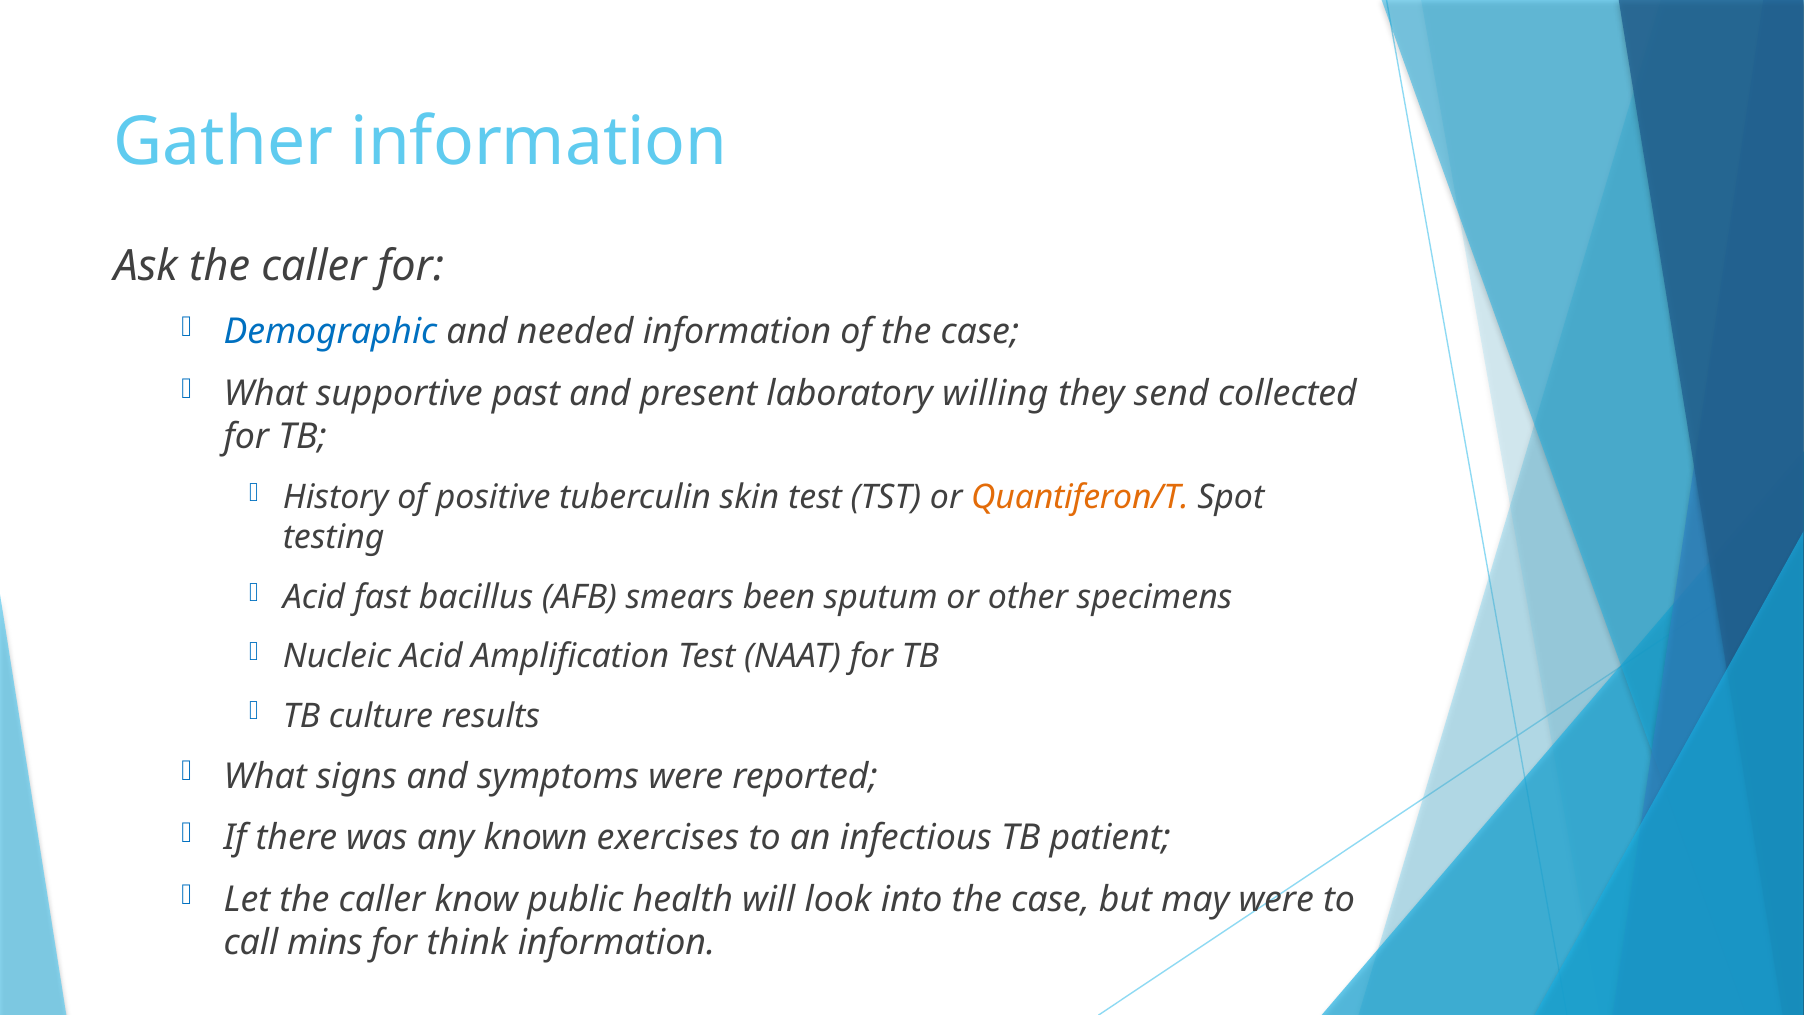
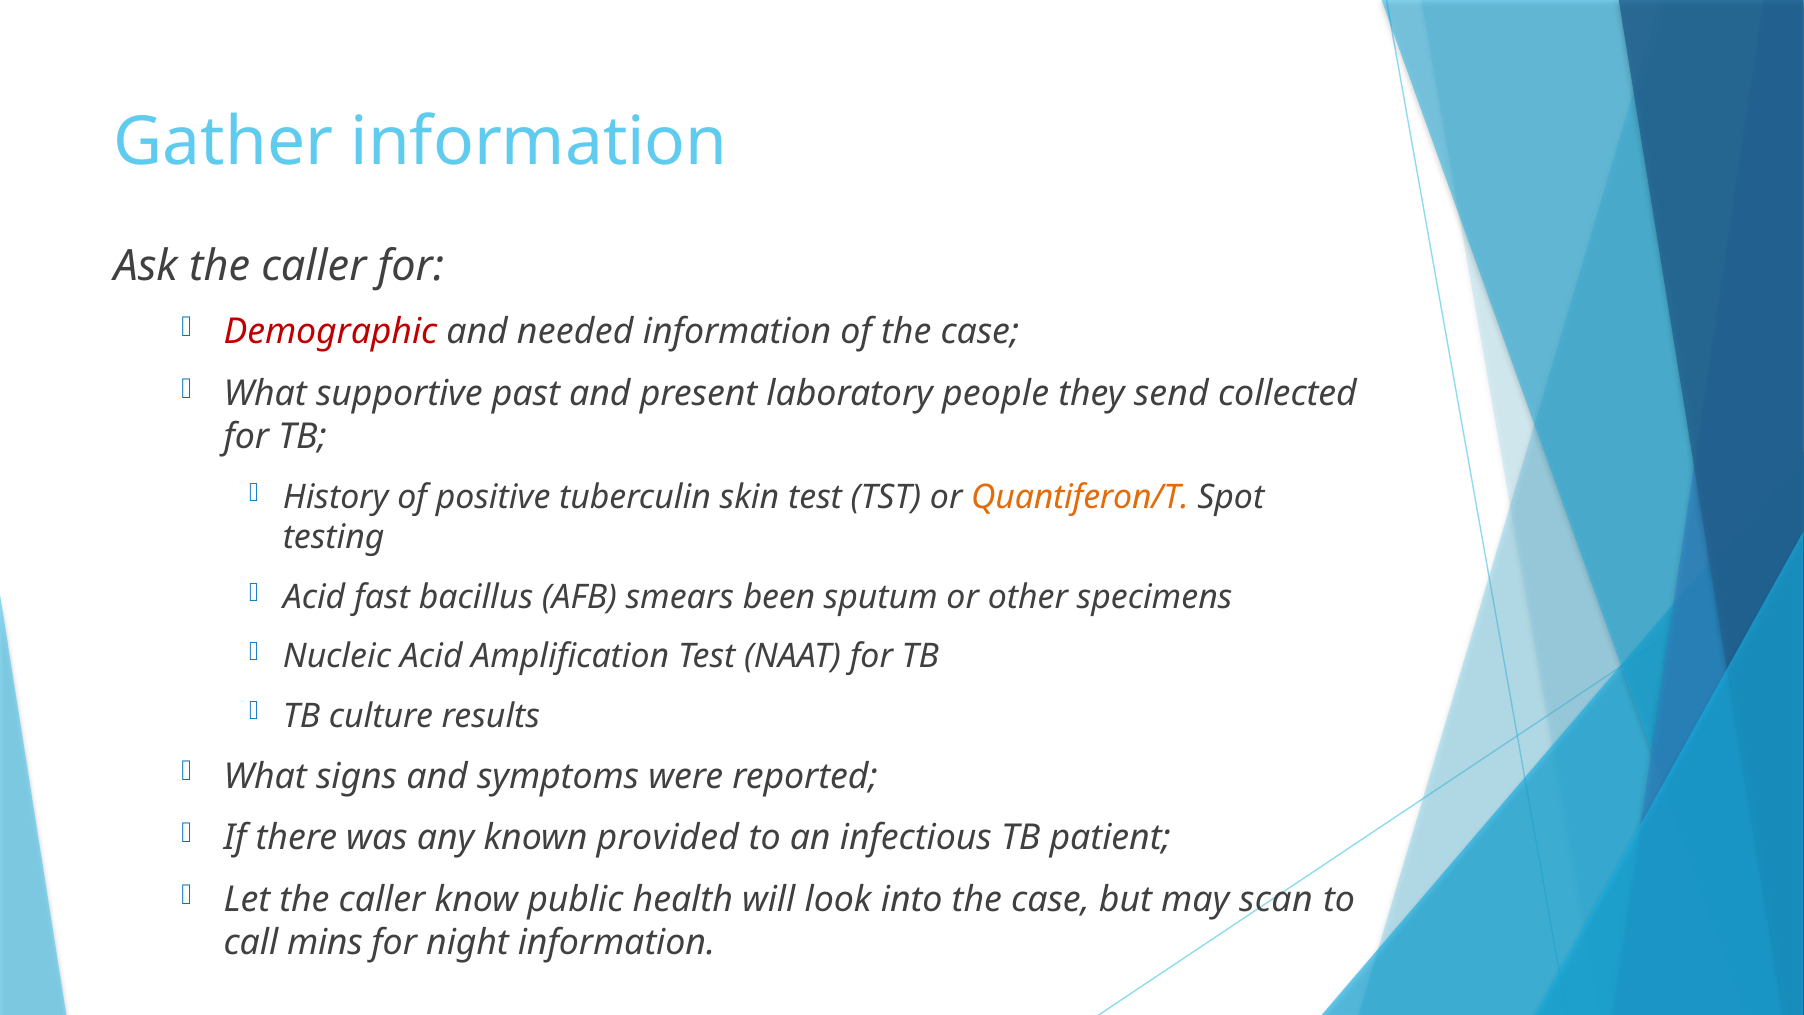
Demographic colour: blue -> red (330, 332)
willing: willing -> people (996, 394)
exercises: exercises -> provided (668, 838)
may were: were -> scan (1276, 900)
think: think -> night (468, 942)
